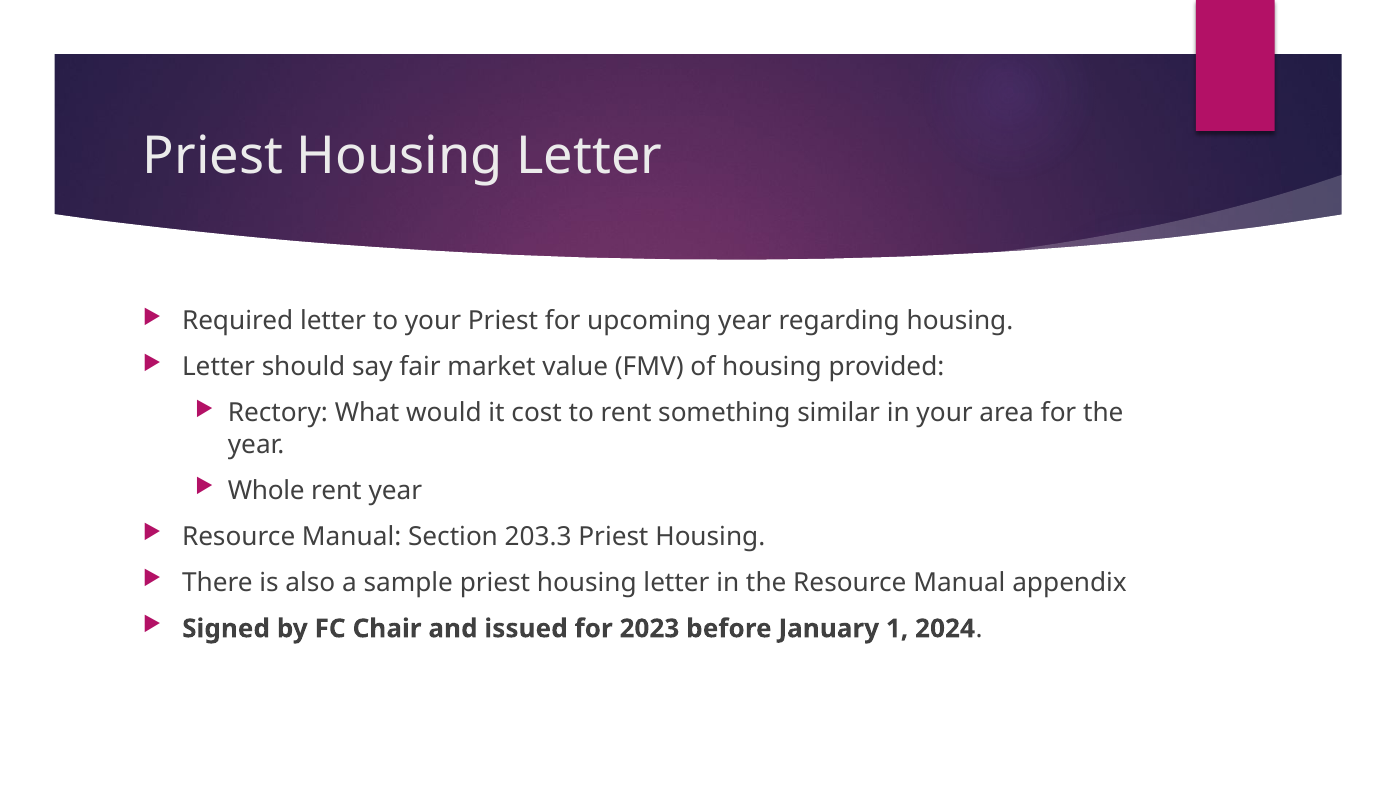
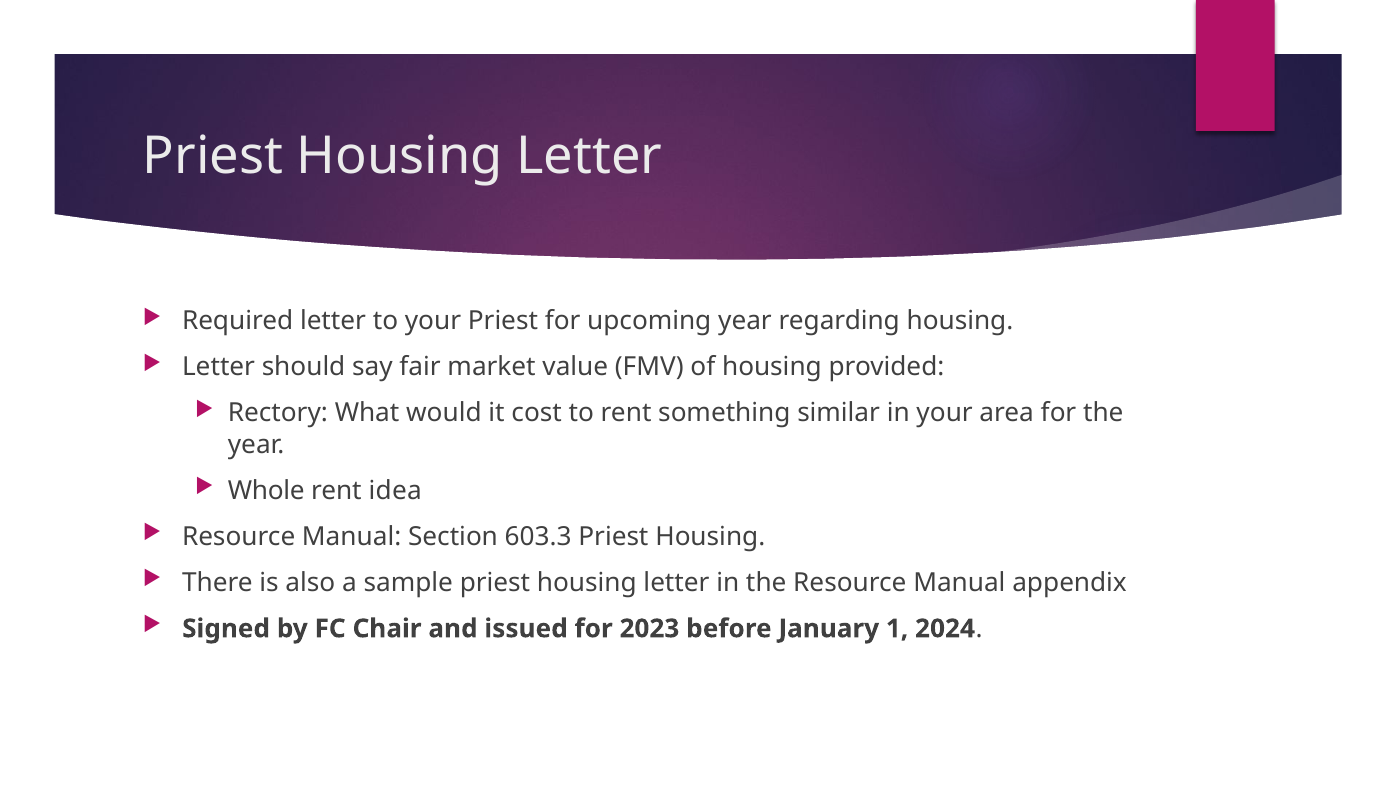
rent year: year -> idea (395, 491)
203.3: 203.3 -> 603.3 (538, 537)
